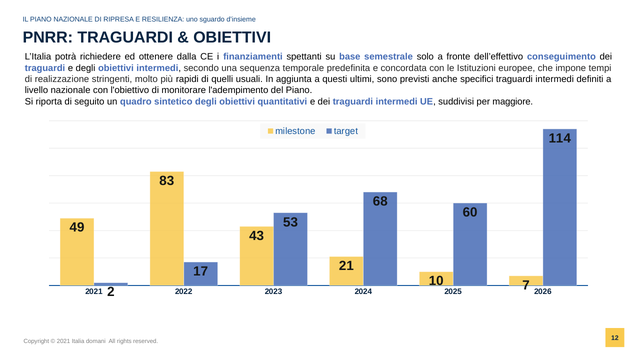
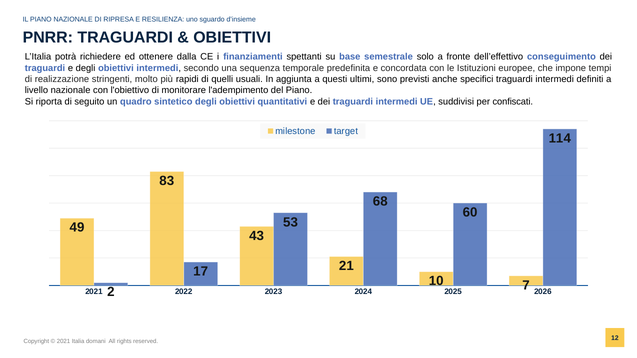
maggiore: maggiore -> confiscati (513, 102)
